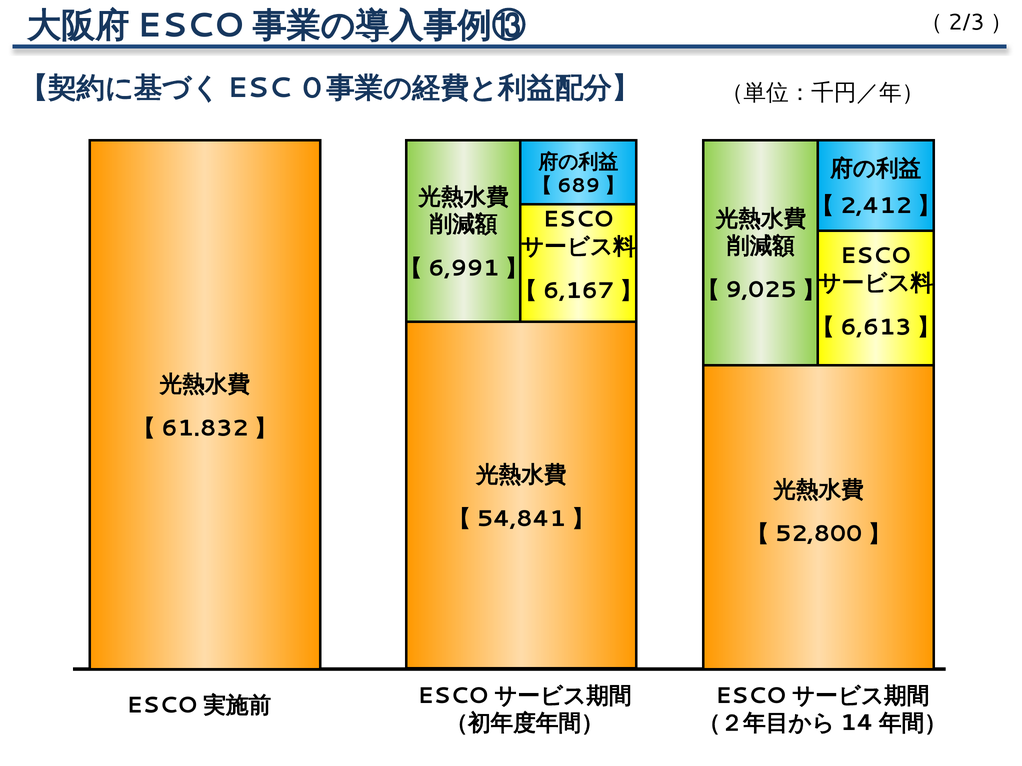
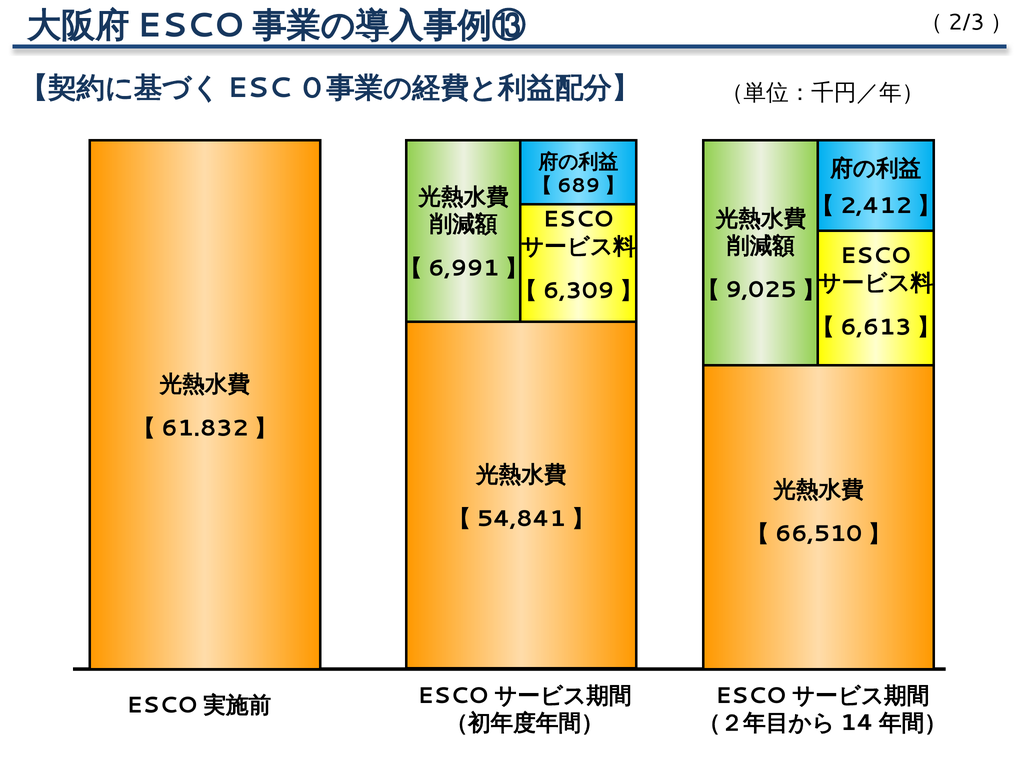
6,167: 6,167 -> 6,309 (579, 291)
52,800: 52,800 -> 66,510 (819, 534)
